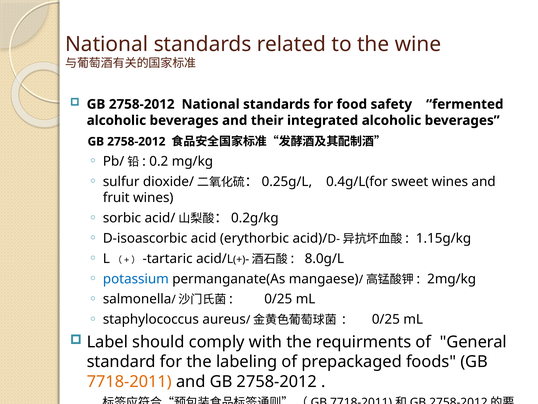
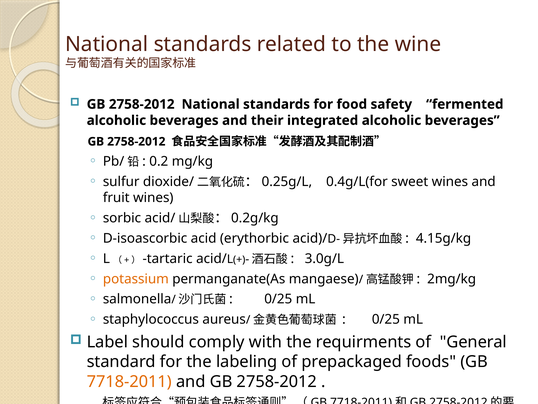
1.15g/kg: 1.15g/kg -> 4.15g/kg (443, 238)
8.0g/L: 8.0g/L -> 3.0g/L (324, 258)
potassium colour: blue -> orange (136, 279)
